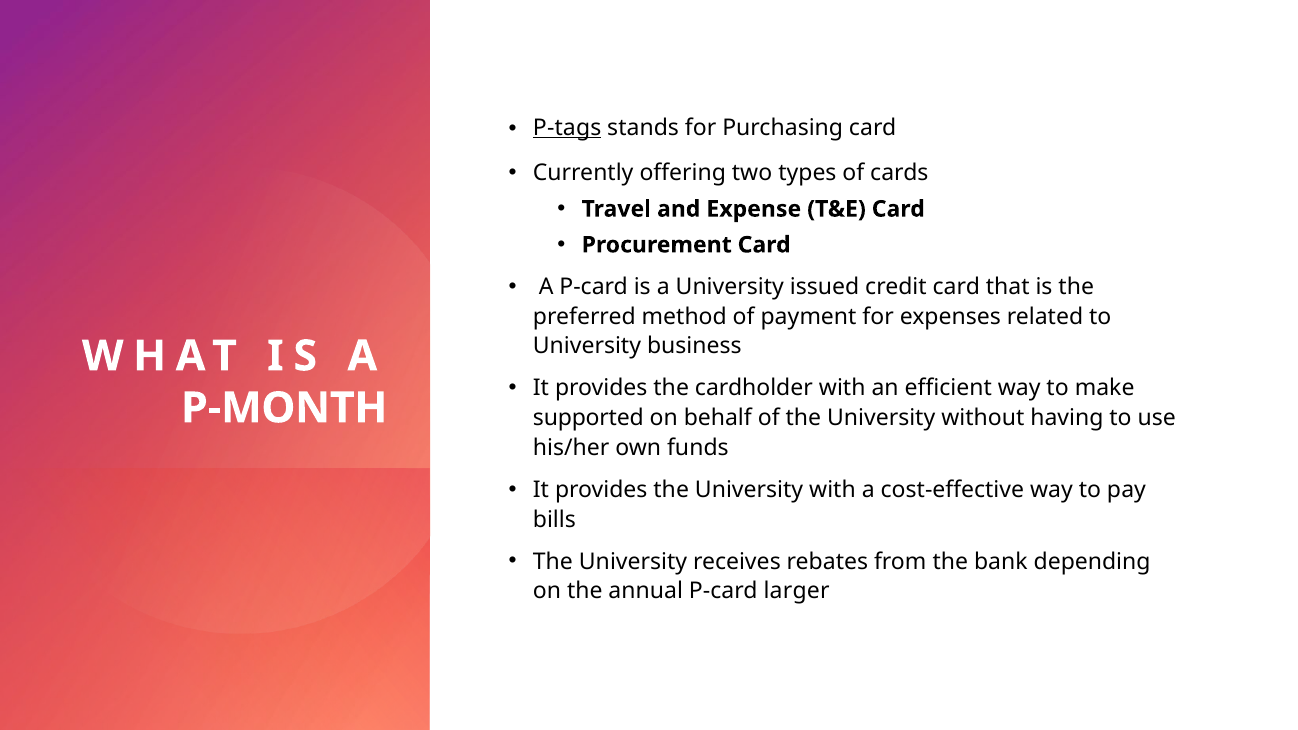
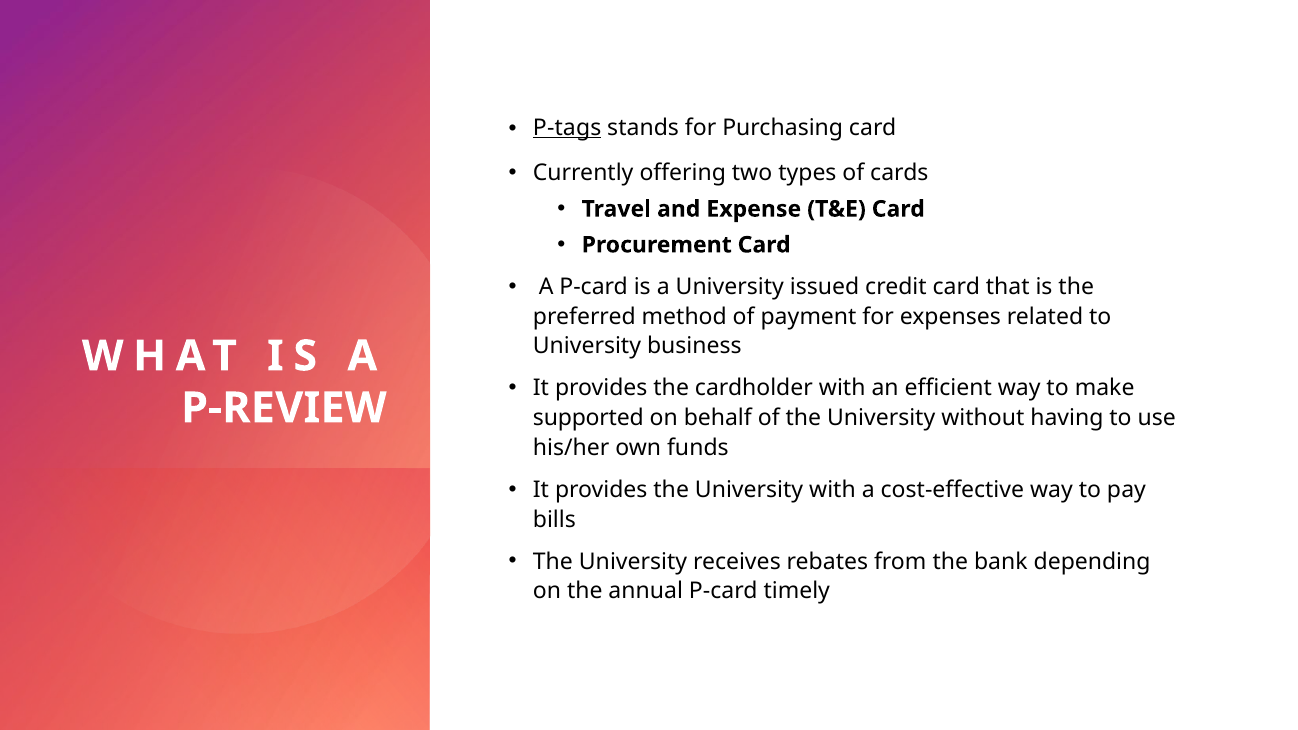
P-MONTH: P-MONTH -> P-REVIEW (284, 408)
larger: larger -> timely (797, 591)
